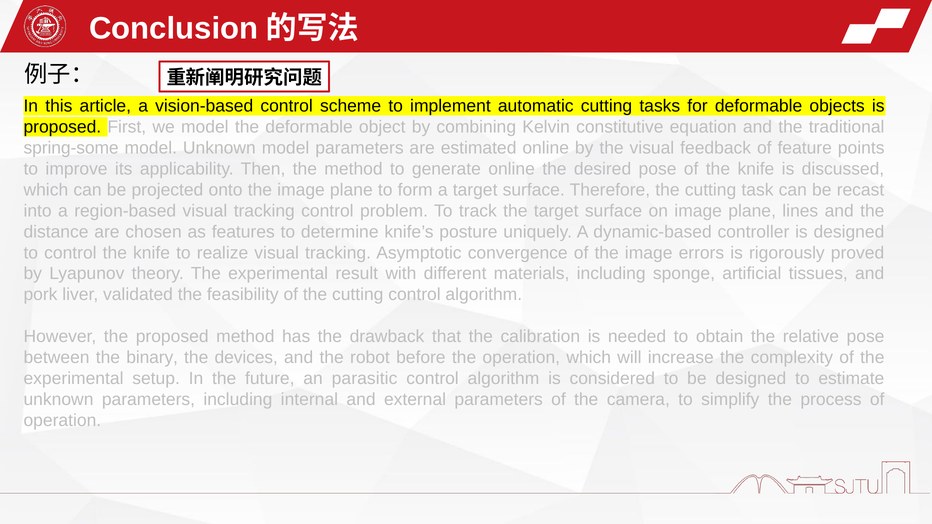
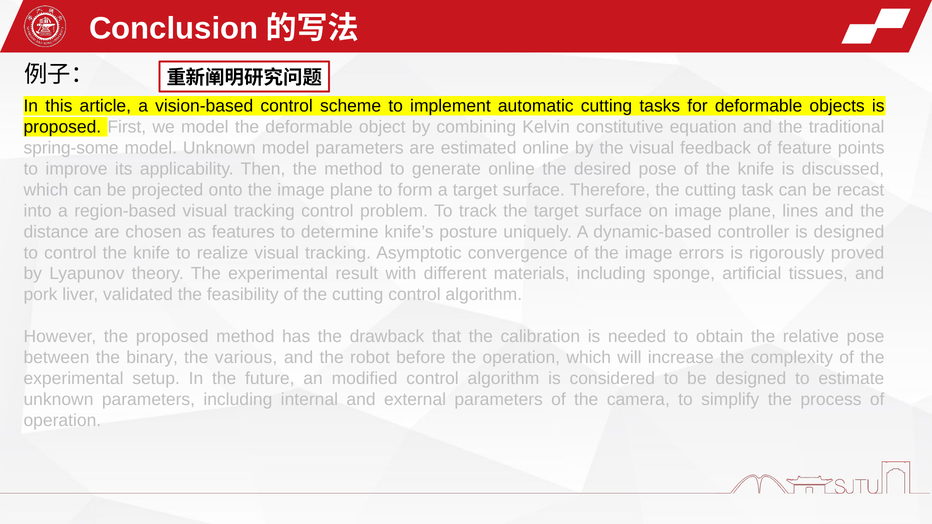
devices: devices -> various (246, 358)
parasitic: parasitic -> modified (365, 379)
